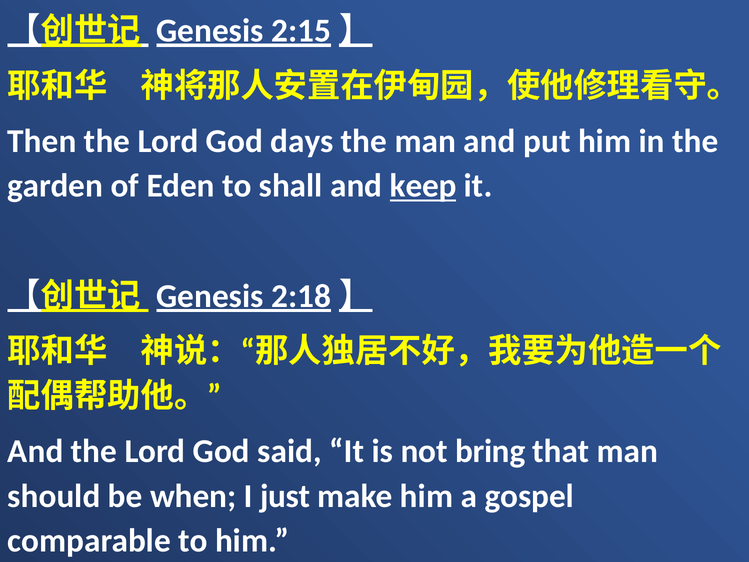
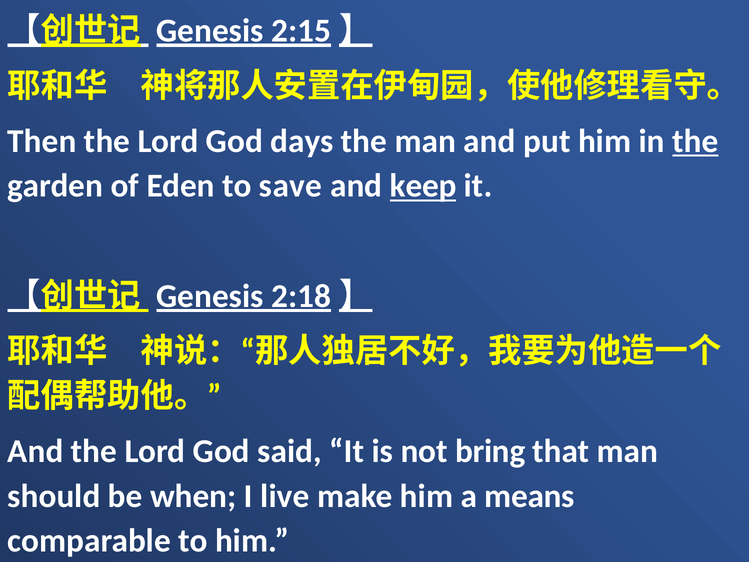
the underline: none -> present (695, 141)
shall: shall -> save (291, 186)
just: just -> live (285, 496)
gospel: gospel -> means (529, 496)
